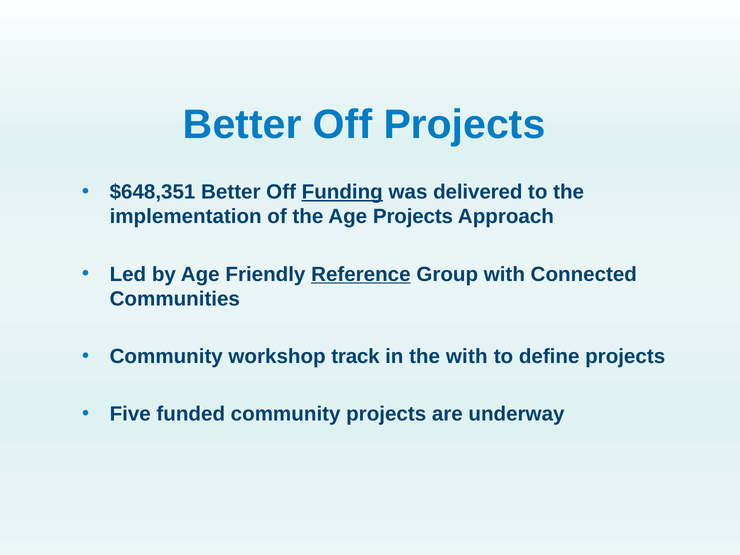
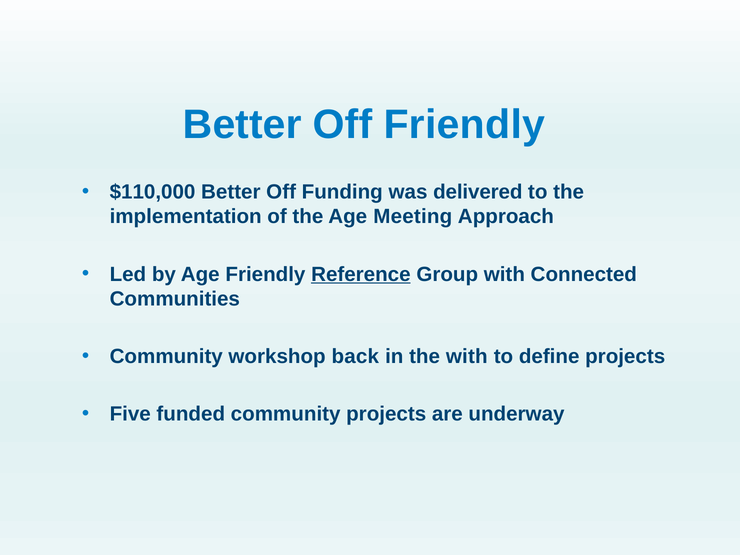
Off Projects: Projects -> Friendly (464, 125)
$648,351: $648,351 -> $110,000 (153, 192)
Funding underline: present -> none (342, 192)
Age Projects: Projects -> Meeting (413, 217)
track: track -> back (355, 356)
